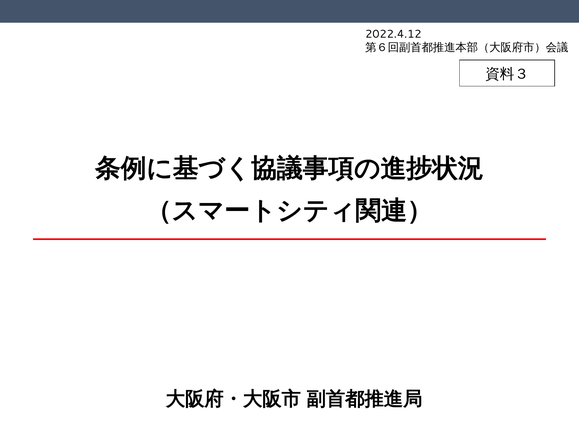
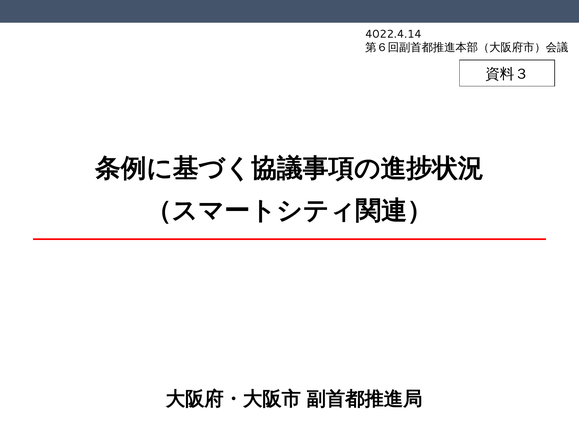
2022.4.12: 2022.4.12 -> 4022.4.14 (393, 34)
